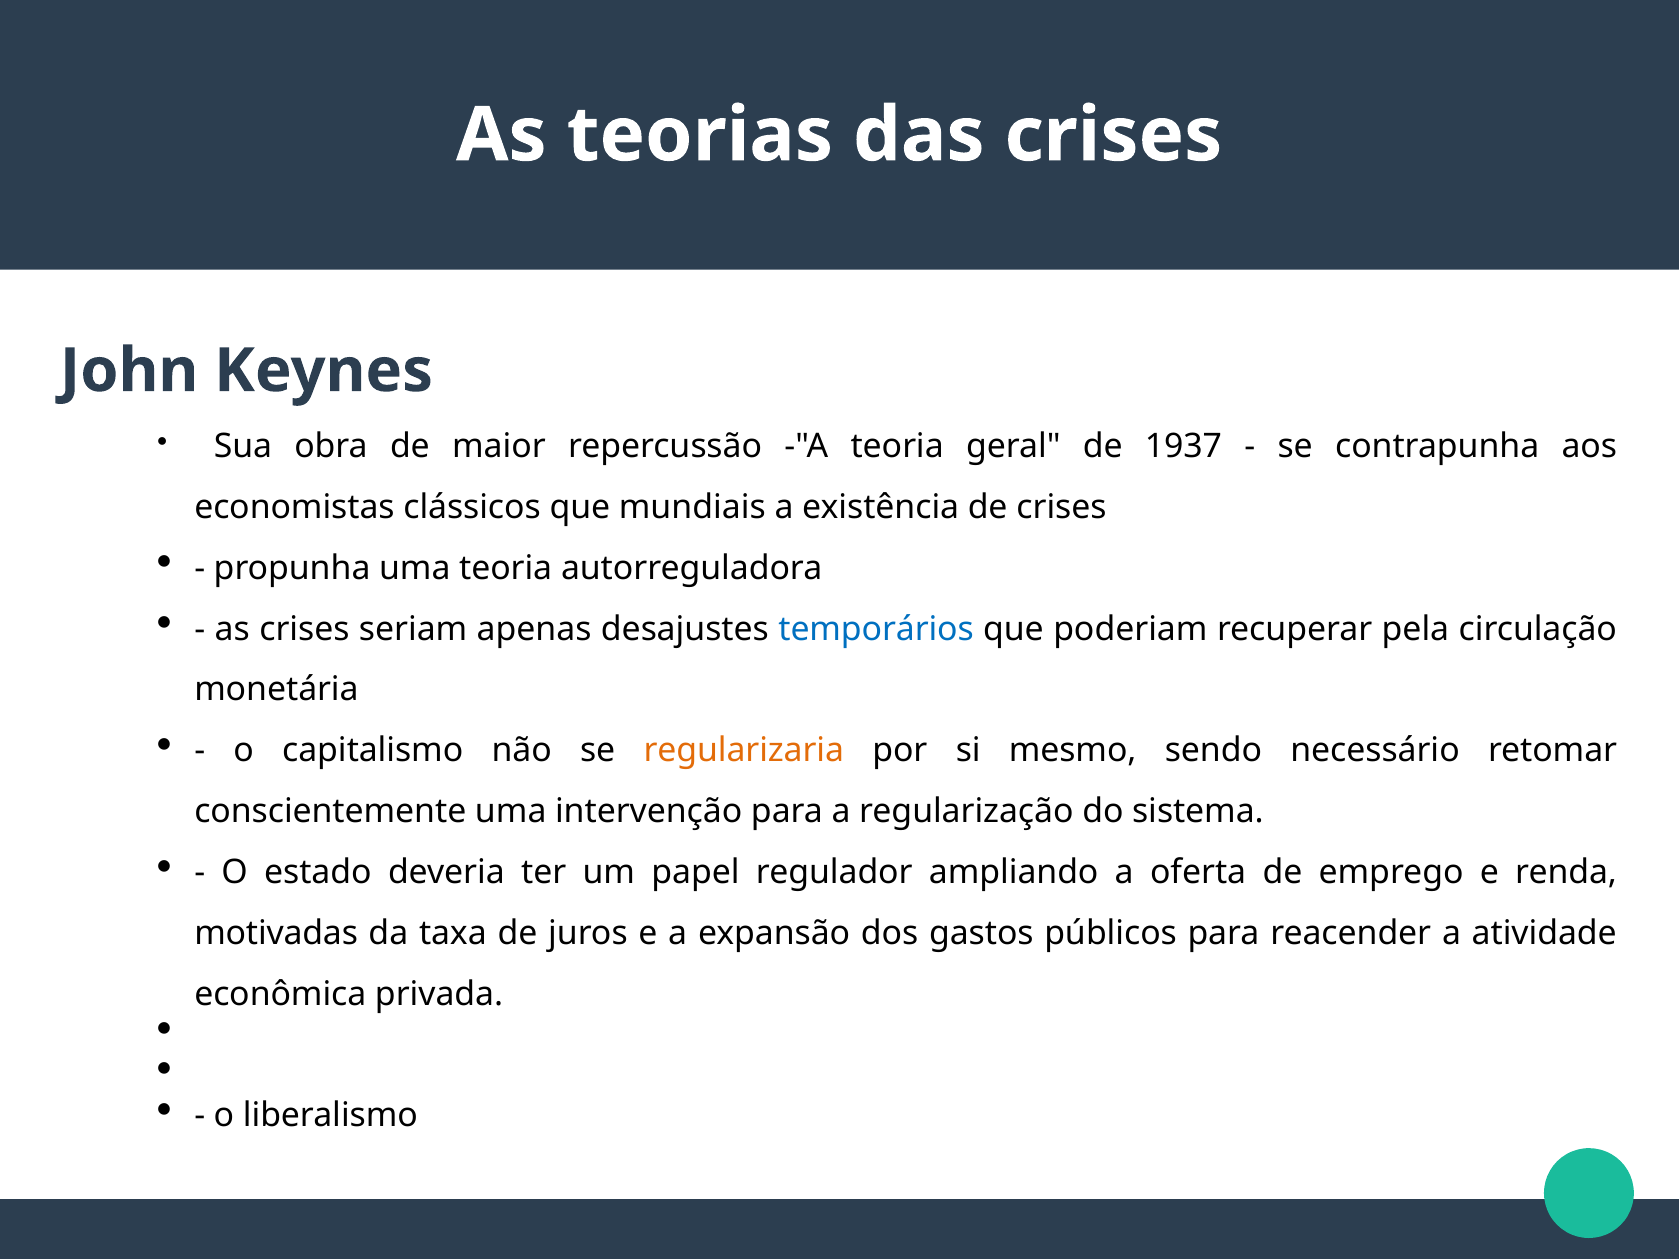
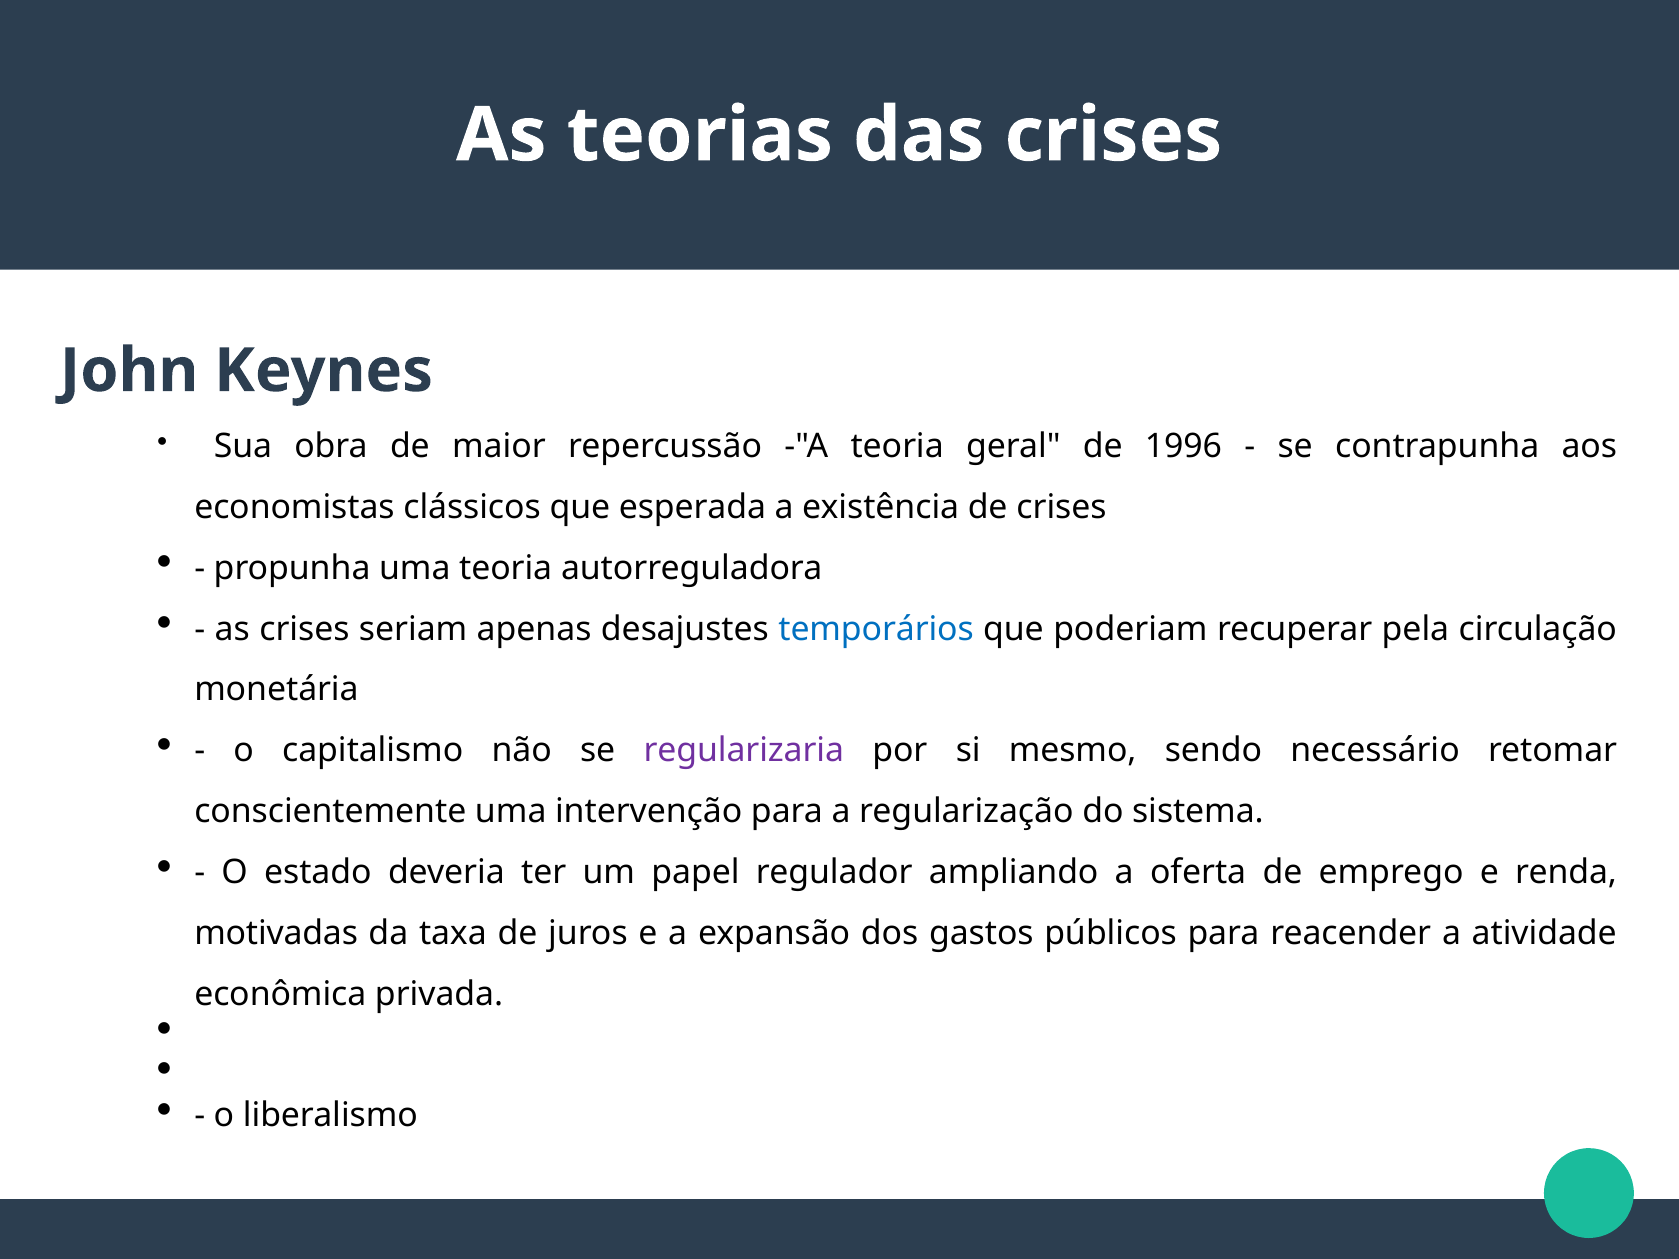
1937: 1937 -> 1996 (1183, 446)
mundiais: mundiais -> esperada (692, 507)
regularizaria colour: orange -> purple (744, 751)
